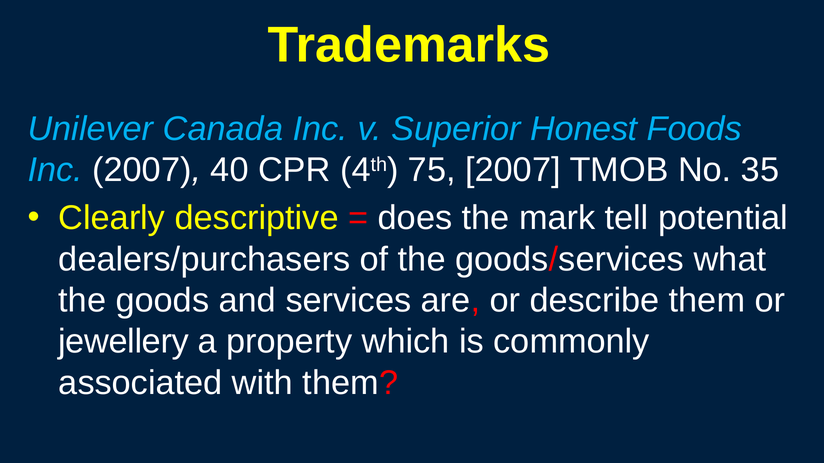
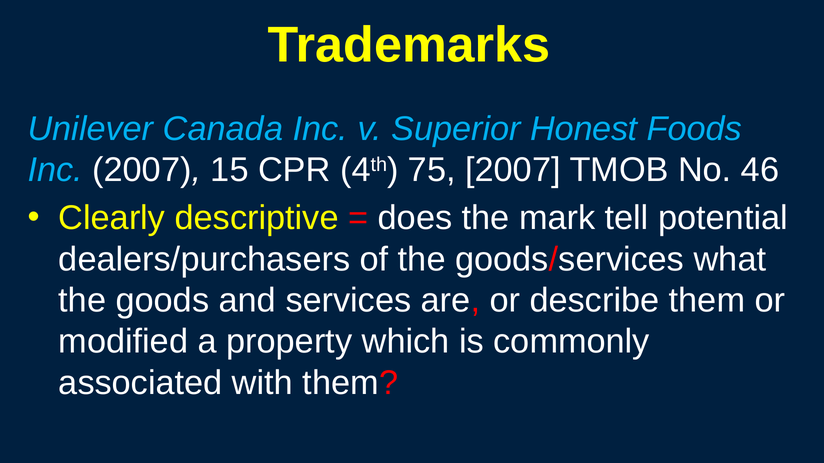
40: 40 -> 15 (230, 170)
35: 35 -> 46 (760, 170)
jewellery: jewellery -> modified (123, 342)
